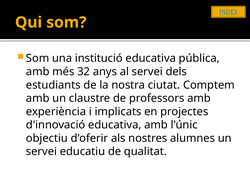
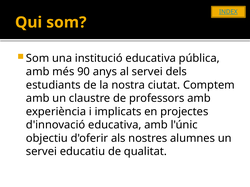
32: 32 -> 90 (84, 72)
